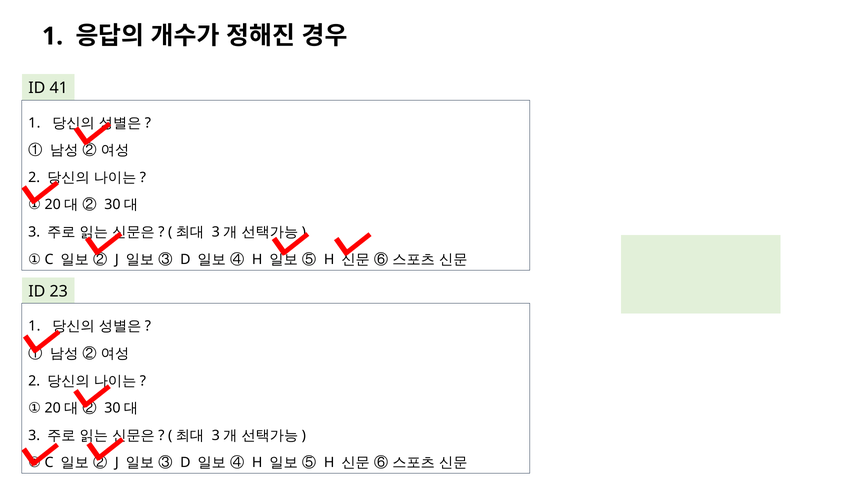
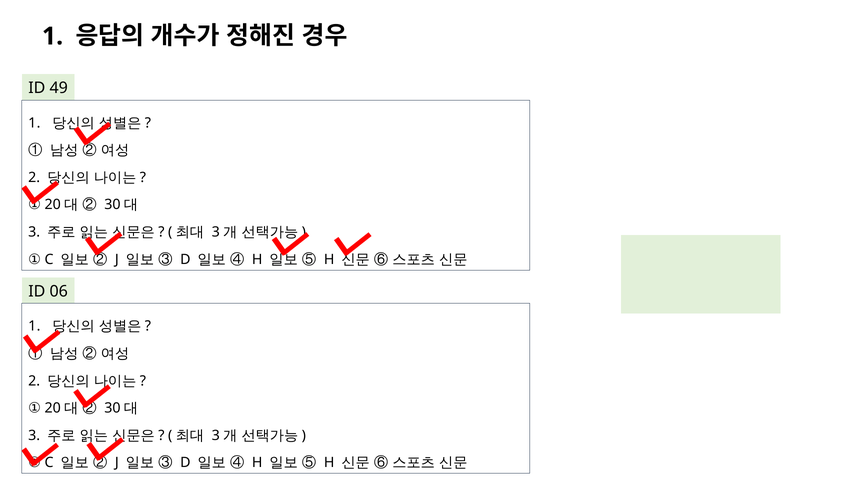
41: 41 -> 49 (59, 88)
23: 23 -> 06 (59, 291)
